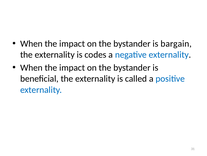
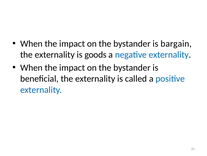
codes: codes -> goods (96, 54)
